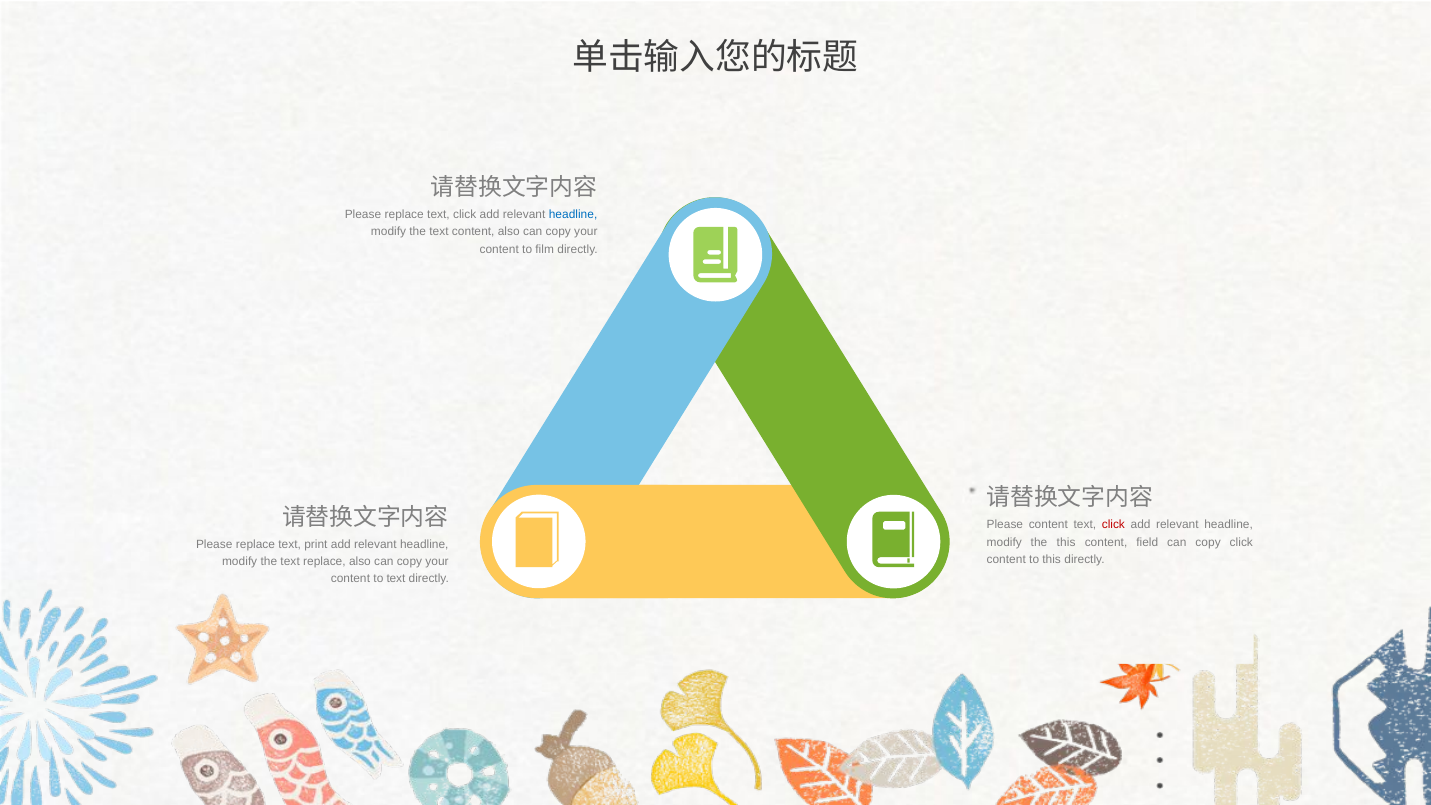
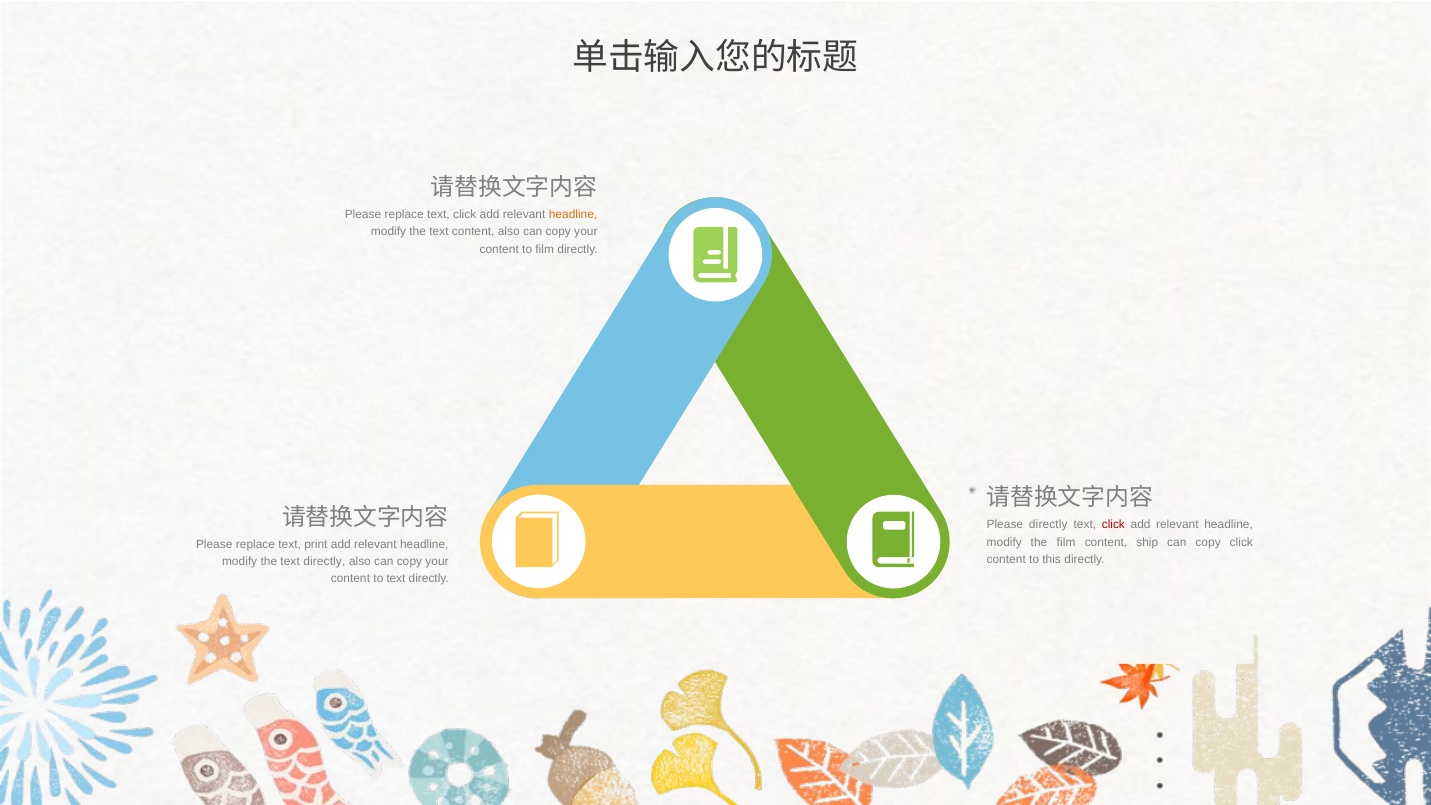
headline colour: blue -> orange (573, 215)
Please content: content -> directly (1048, 525)
the this: this -> film (1066, 542)
field: field -> ship (1147, 542)
the text replace: replace -> directly (324, 562)
